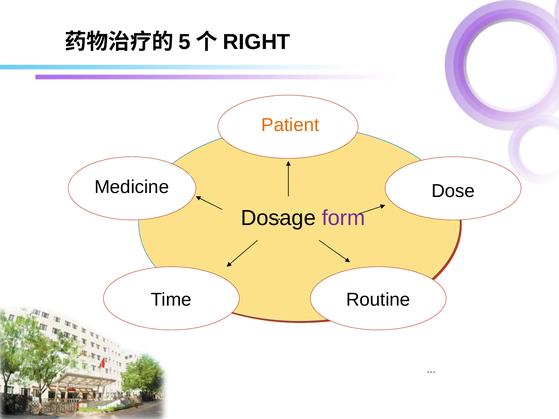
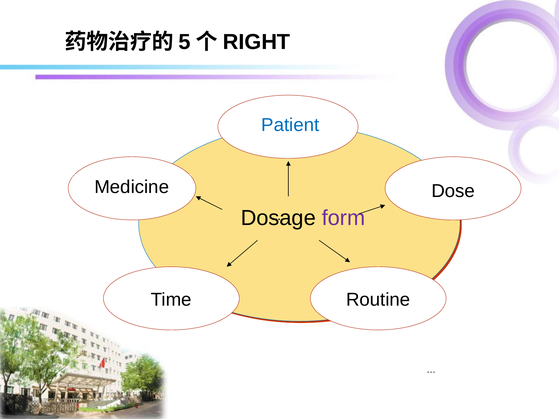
Patient colour: orange -> blue (290, 125)
